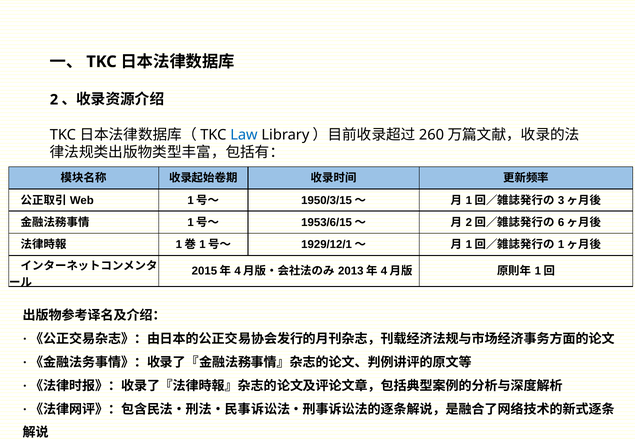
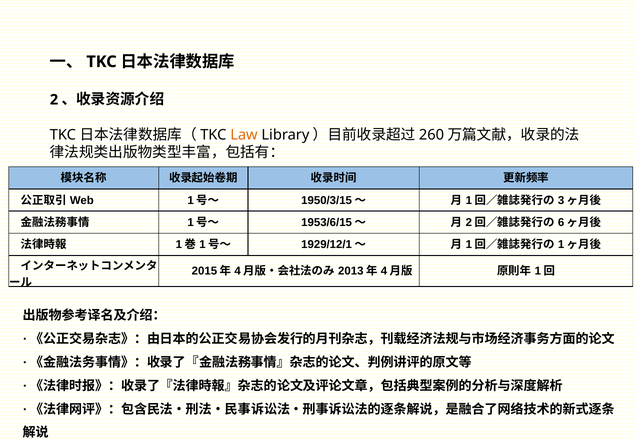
Law colour: blue -> orange (244, 135)
